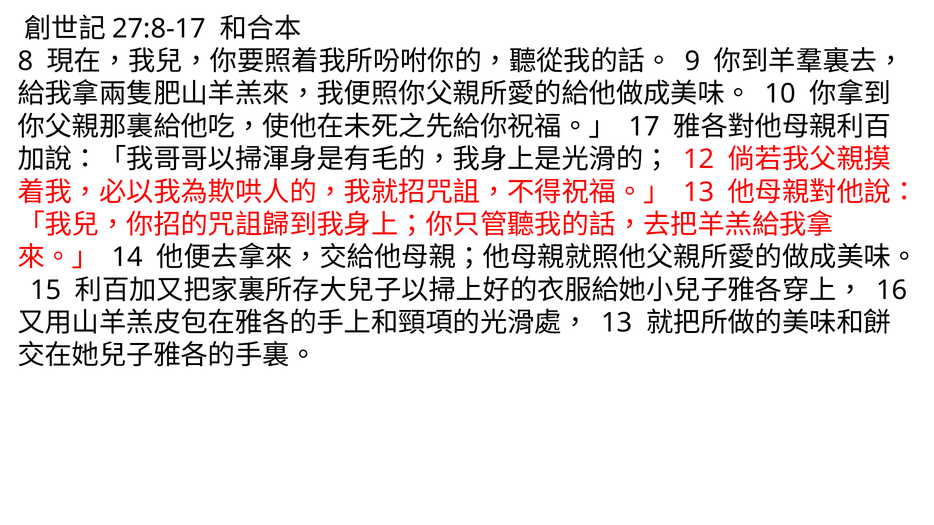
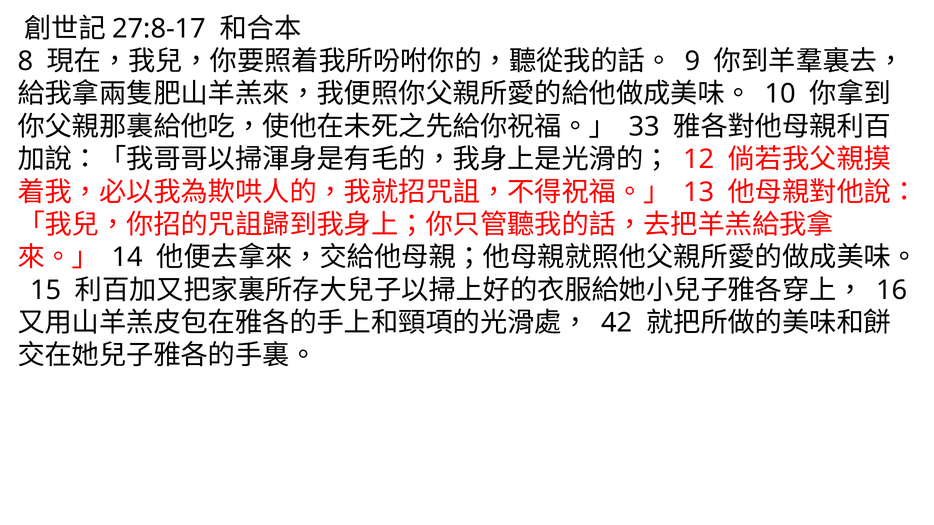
17: 17 -> 33 (644, 127)
13: 13 -> 42 (617, 323)
